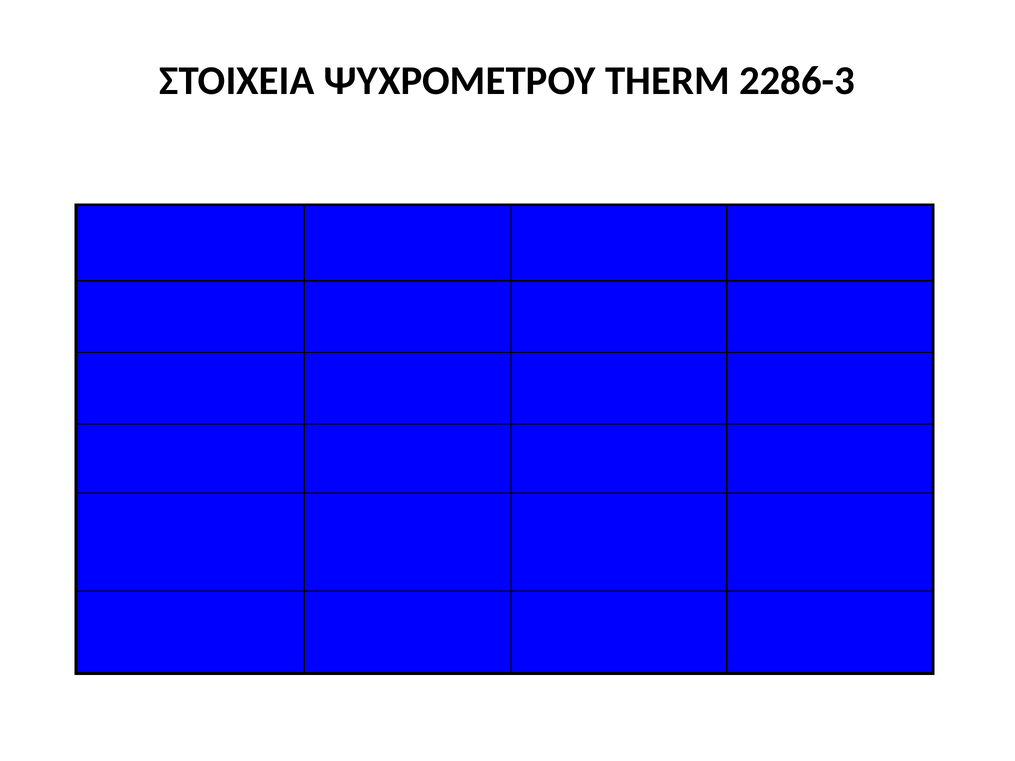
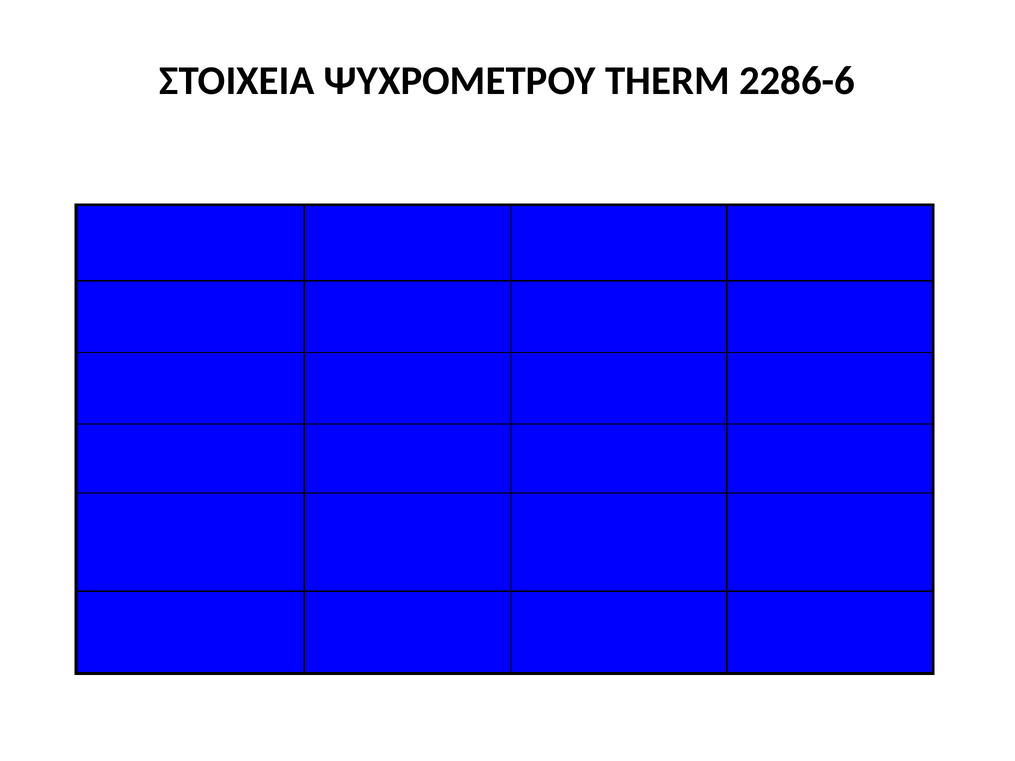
2286-3: 2286-3 -> 2286-6 (797, 81)
